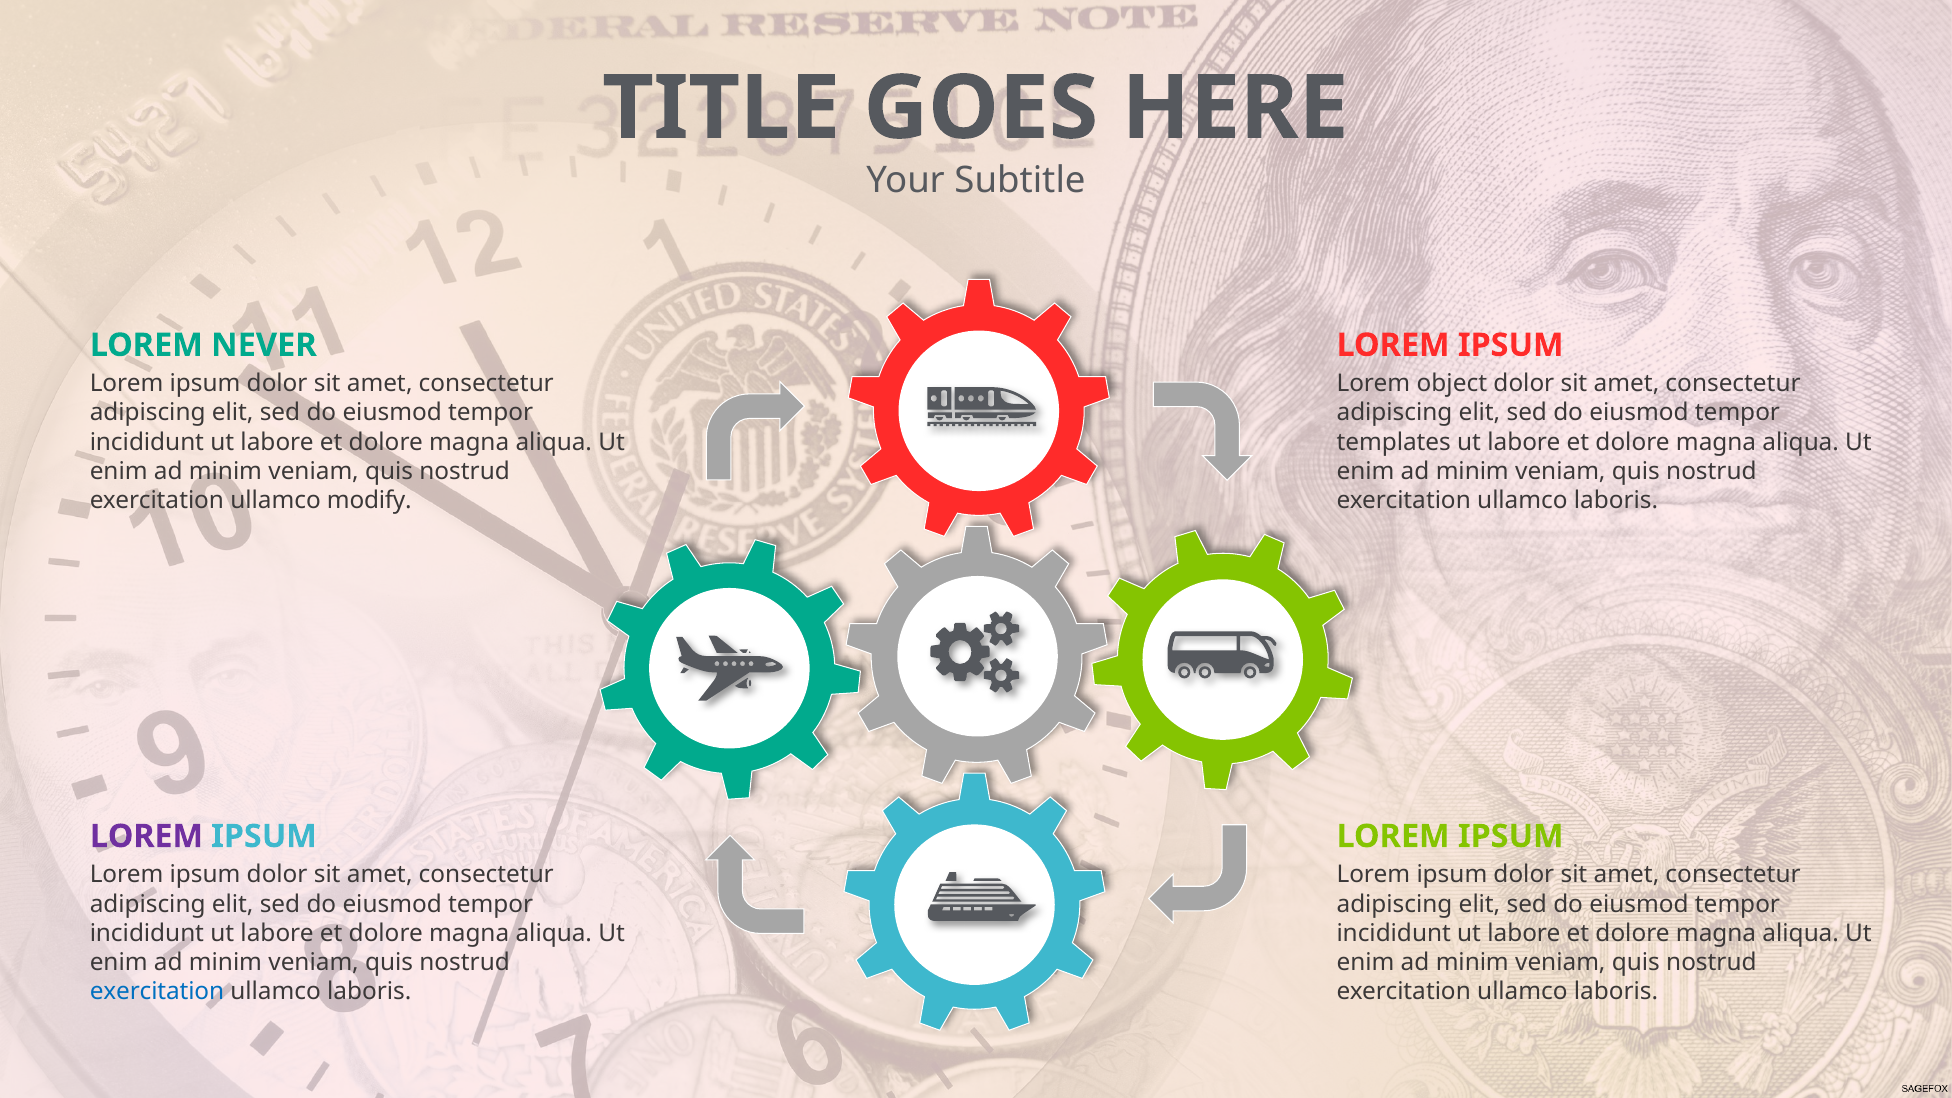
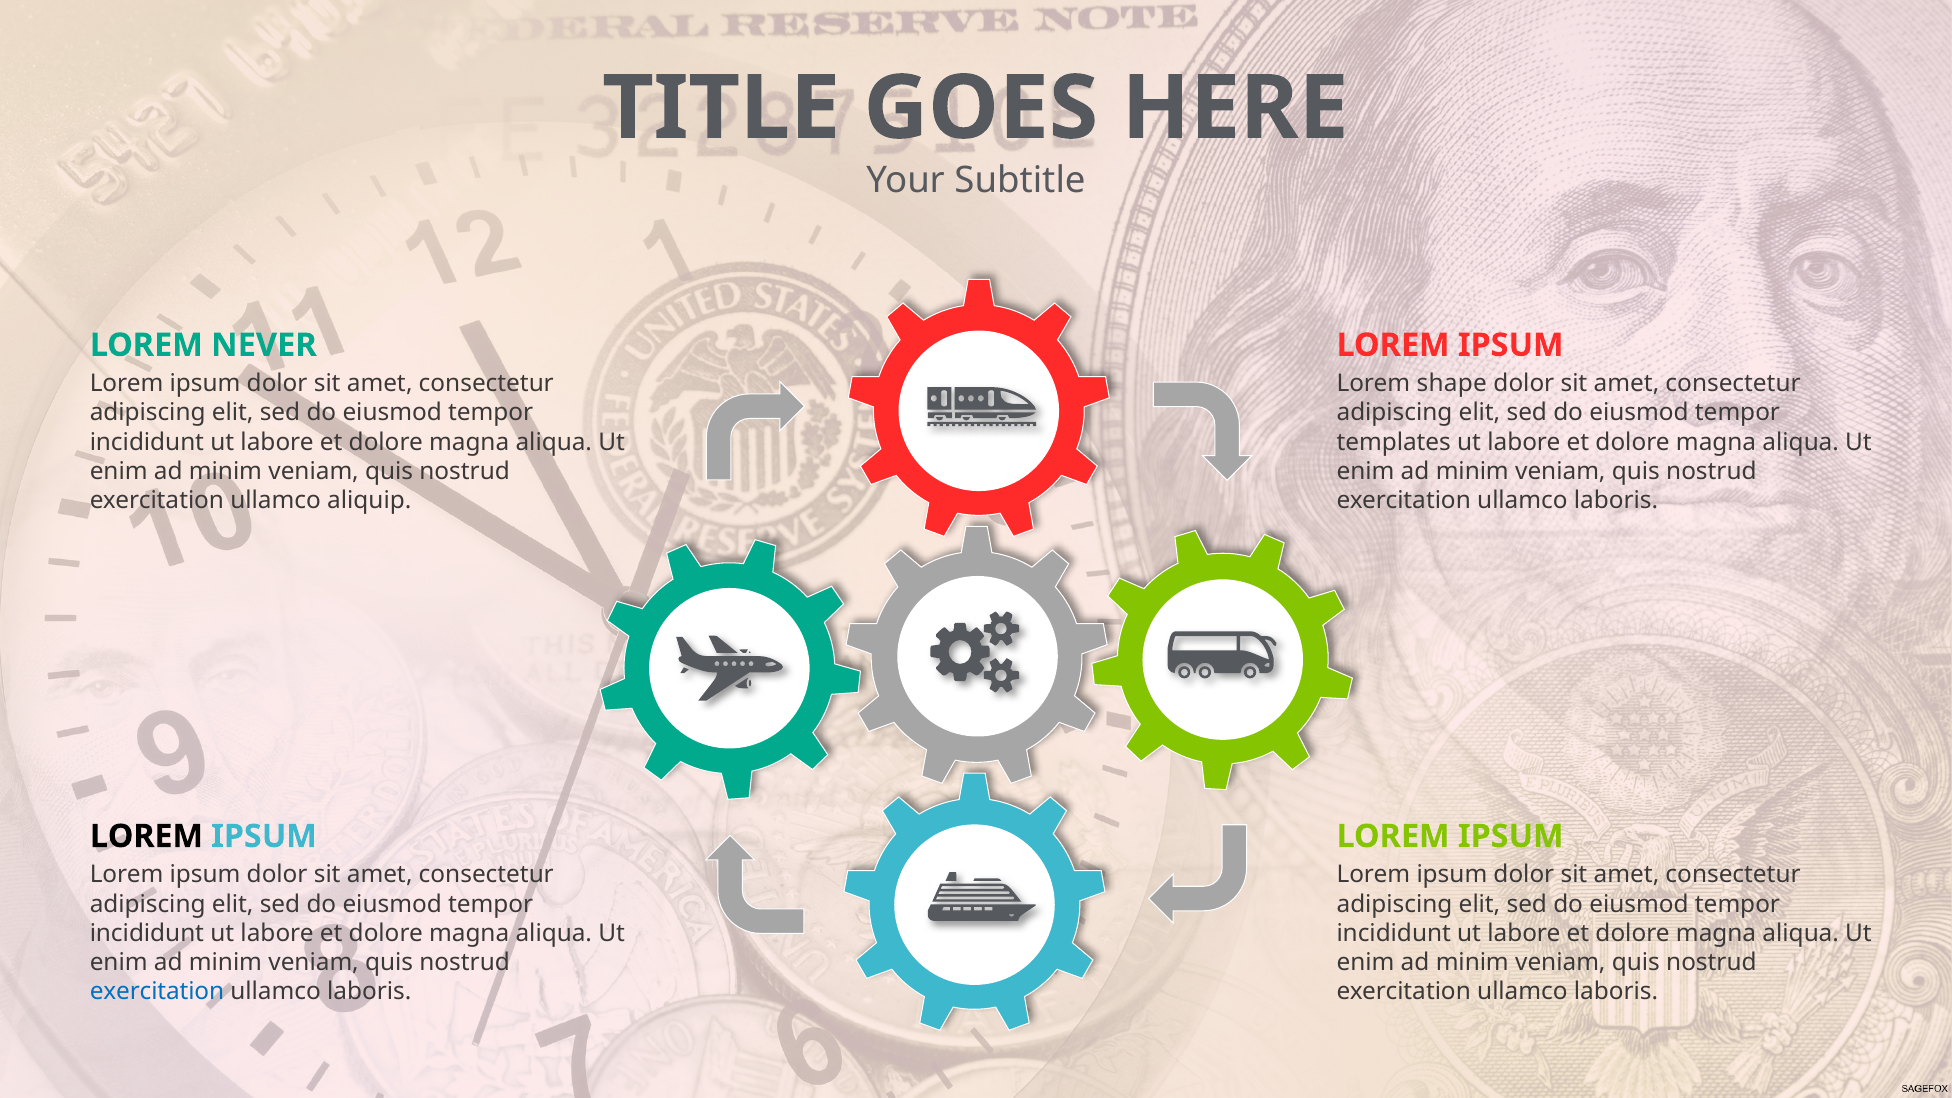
object: object -> shape (1452, 384)
modify: modify -> aliquip (369, 501)
LOREM colour: purple -> black (146, 836)
